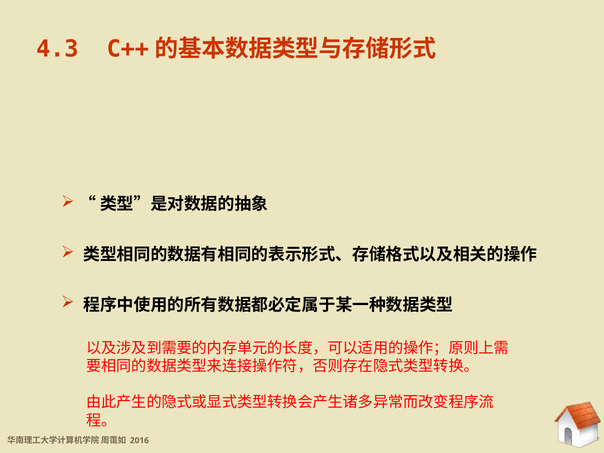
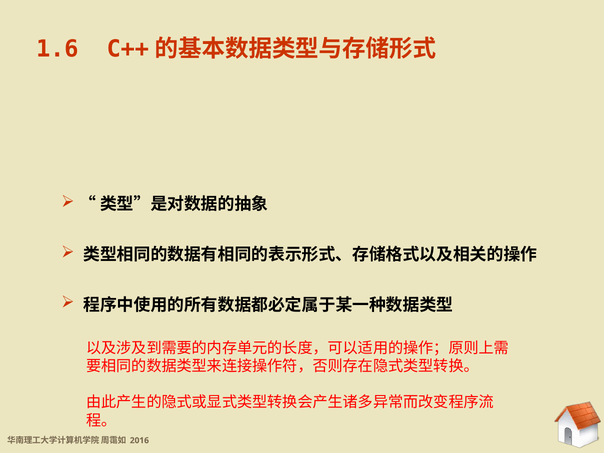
4.3: 4.3 -> 1.6 (57, 49)
